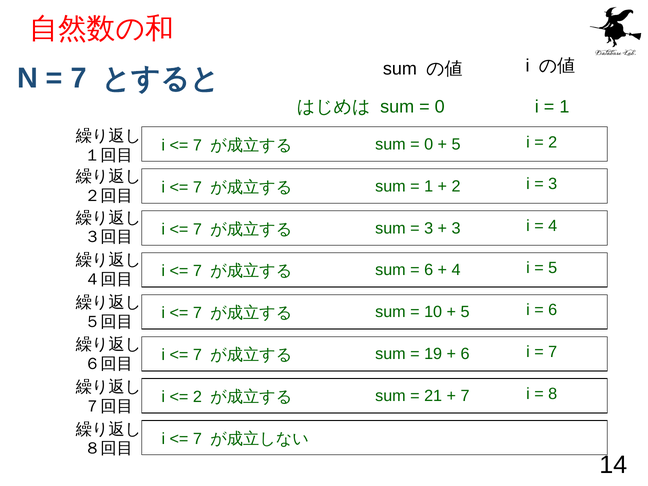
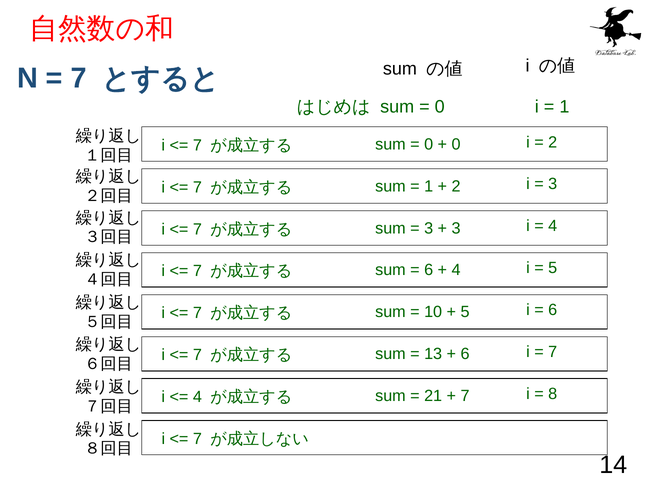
5: 5 -> 0 (456, 144)
19: 19 -> 13 (433, 354)
2: 2 -> 4 (197, 397)
